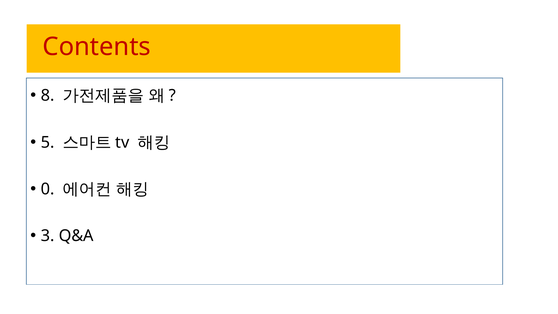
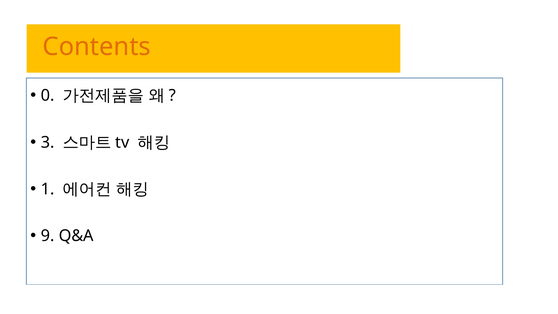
Contents colour: red -> orange (97, 47)
8: 8 -> 0 (48, 95)
5: 5 -> 3 (48, 142)
0: 0 -> 1 (48, 189)
3: 3 -> 9 (48, 236)
